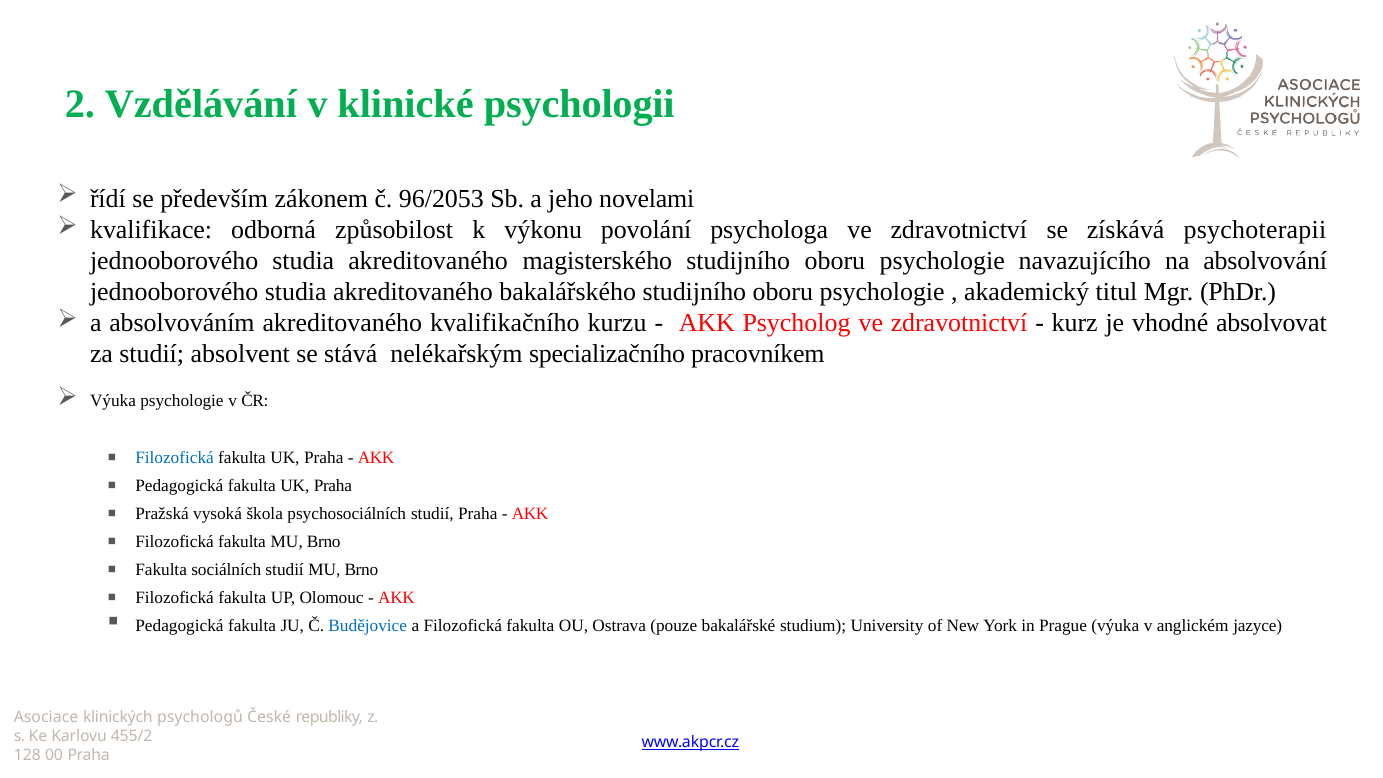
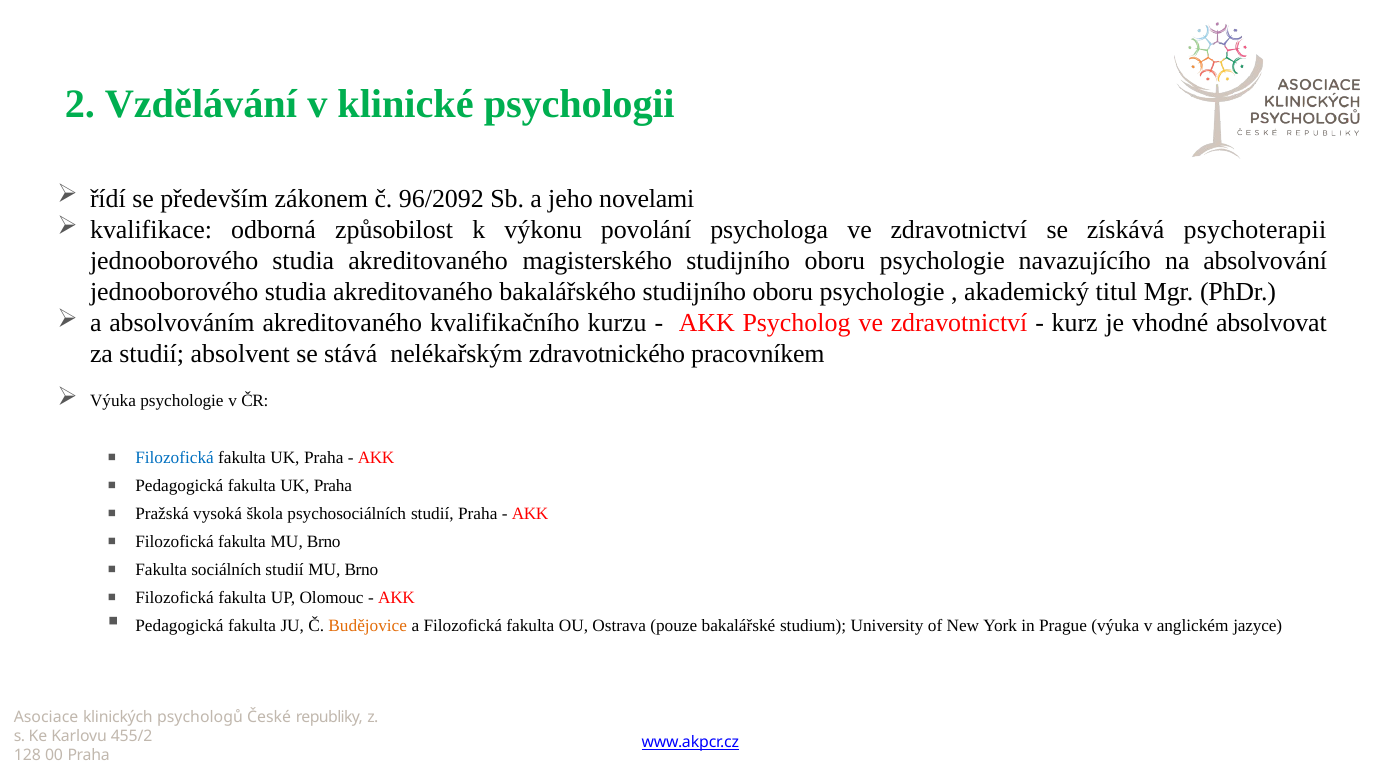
96/2053: 96/2053 -> 96/2092 (441, 199)
specializačního: specializačního -> zdravotnického (607, 354)
Budějovice colour: blue -> orange (368, 626)
